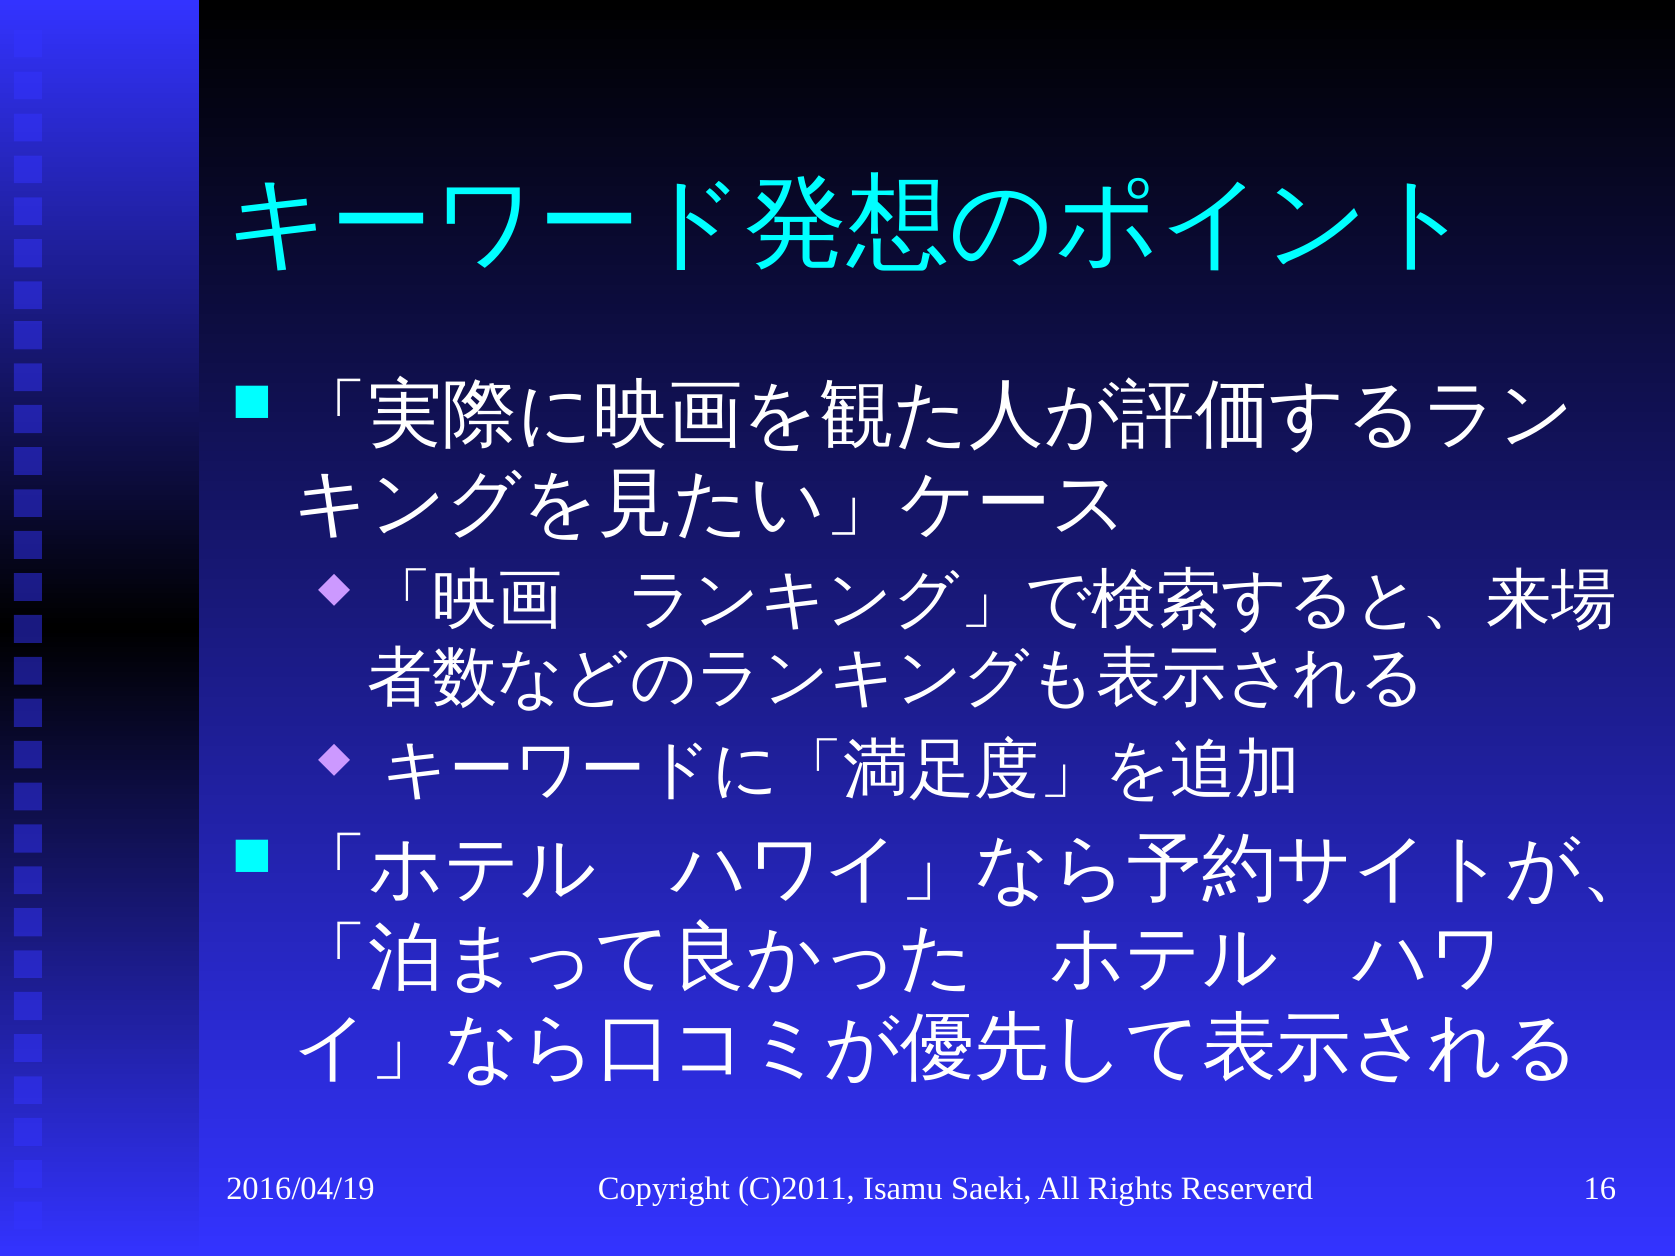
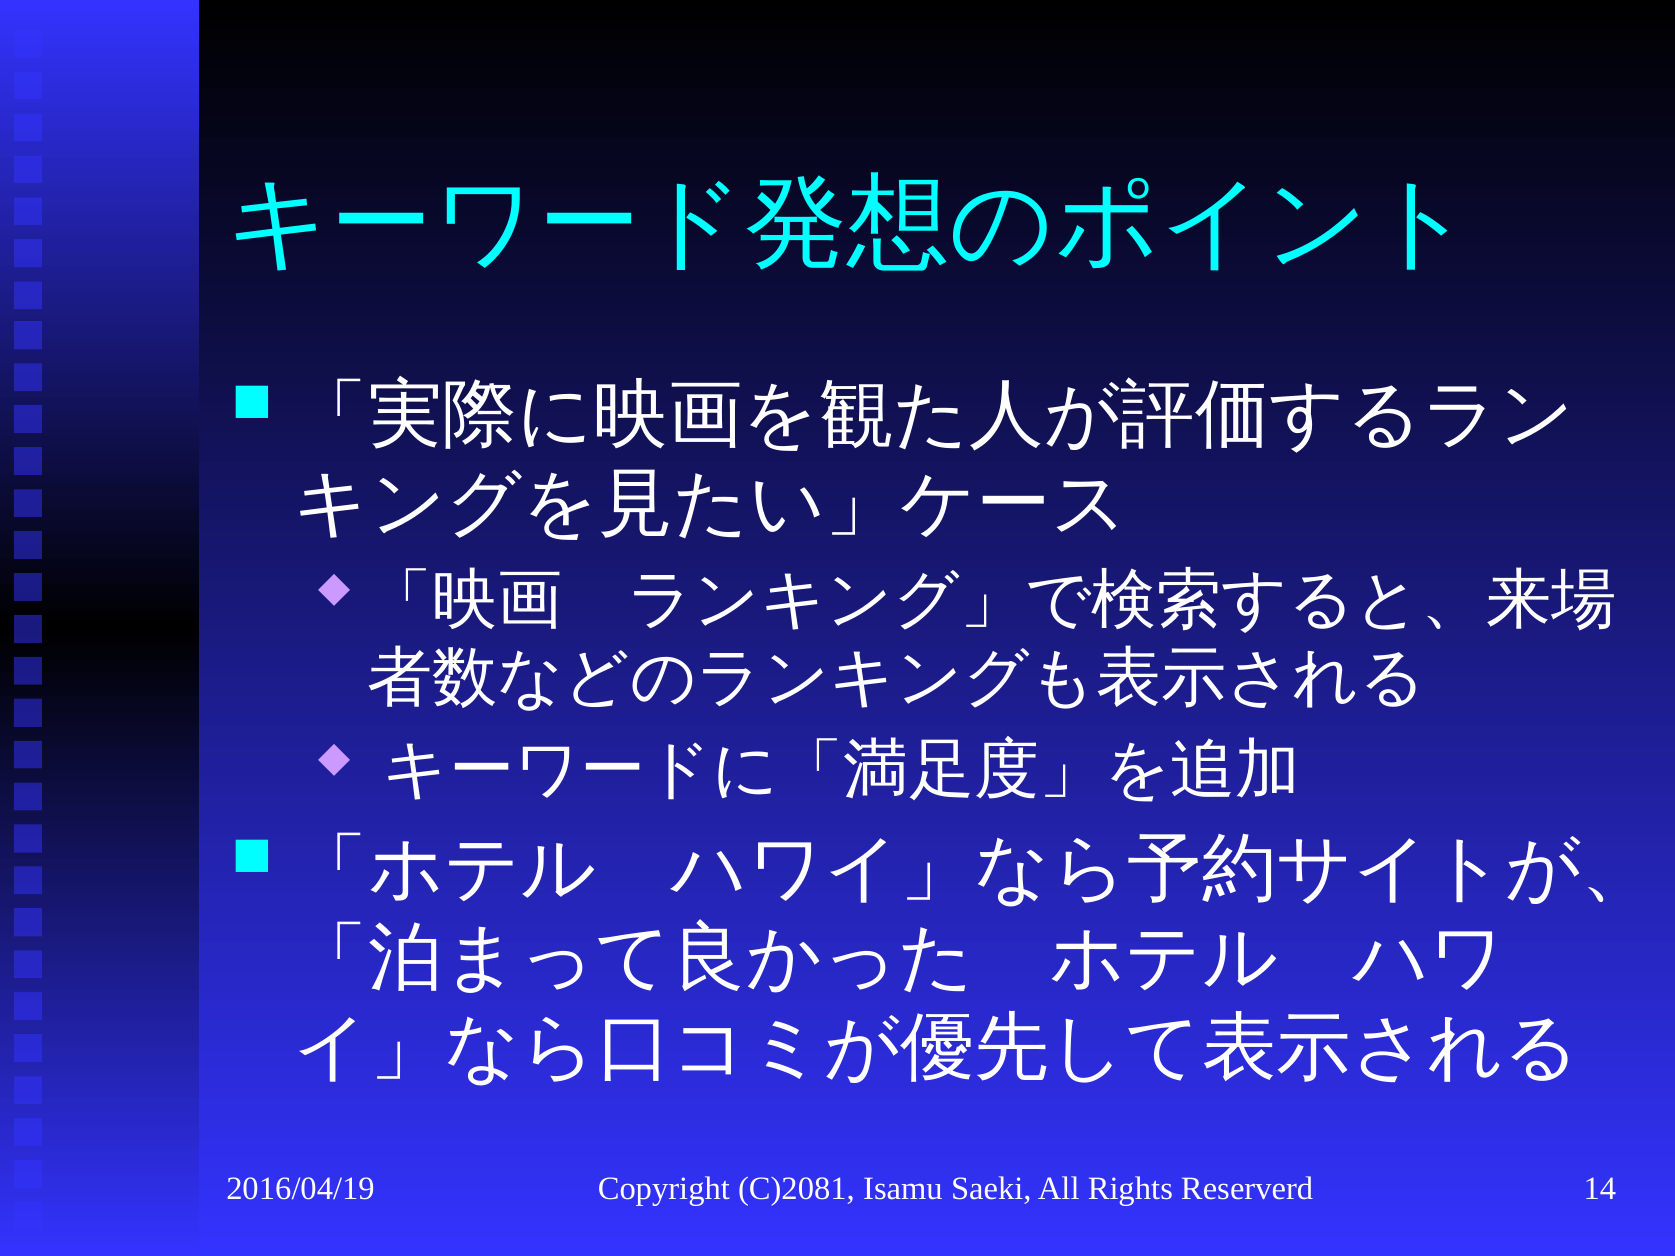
C)2011: C)2011 -> C)2081 (796, 1189)
16: 16 -> 14 (1600, 1189)
